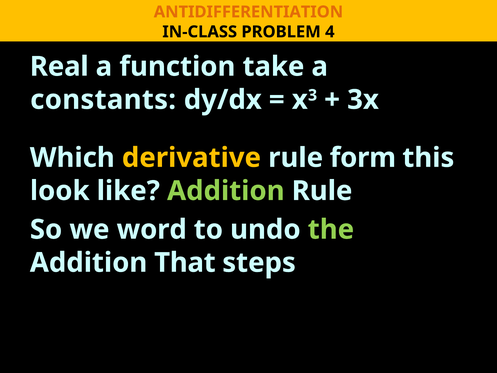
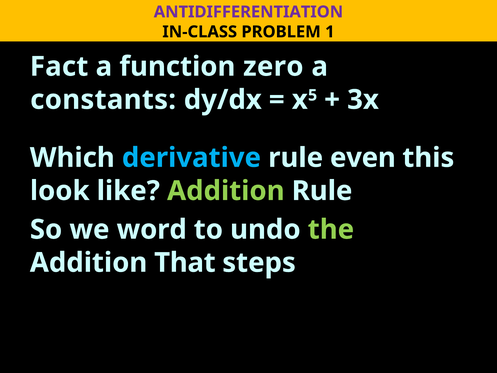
ANTIDIFFERENTIATION colour: orange -> purple (248, 12)
4: 4 -> 1 (330, 32)
Real: Real -> Fact (59, 67)
take: take -> zero (273, 67)
3: 3 -> 5 (313, 95)
derivative colour: yellow -> light blue (191, 158)
form: form -> even (363, 158)
